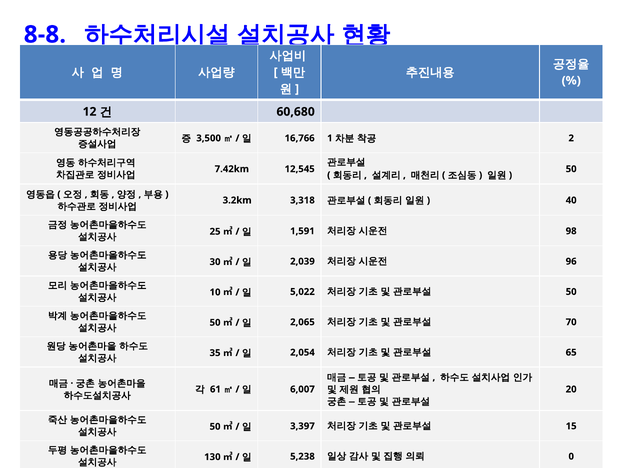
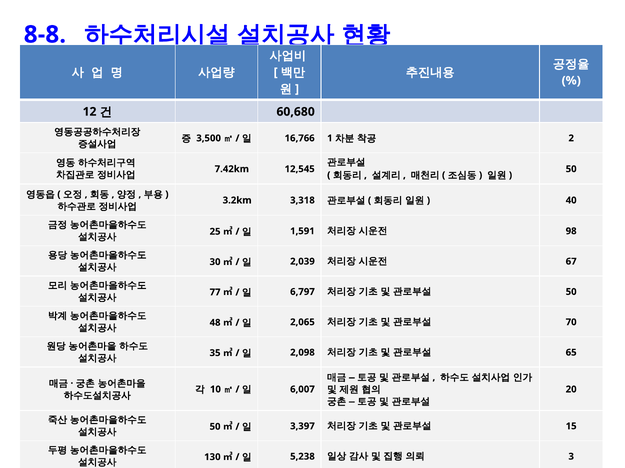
96: 96 -> 67 (571, 262)
10: 10 -> 77 (215, 293)
5,022: 5,022 -> 6,797 (302, 292)
50: 50 -> 48 (215, 323)
2,054: 2,054 -> 2,098 (302, 353)
61: 61 -> 10 (215, 390)
0: 0 -> 3 (571, 457)
